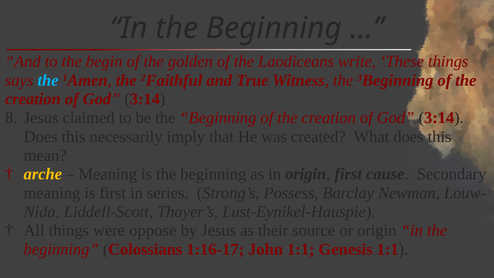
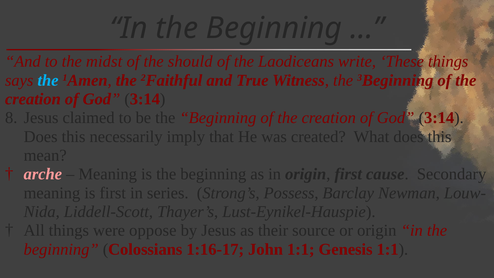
begin: begin -> midst (104, 61)
golden: golden -> should (190, 61)
arche colour: yellow -> pink (43, 174)
